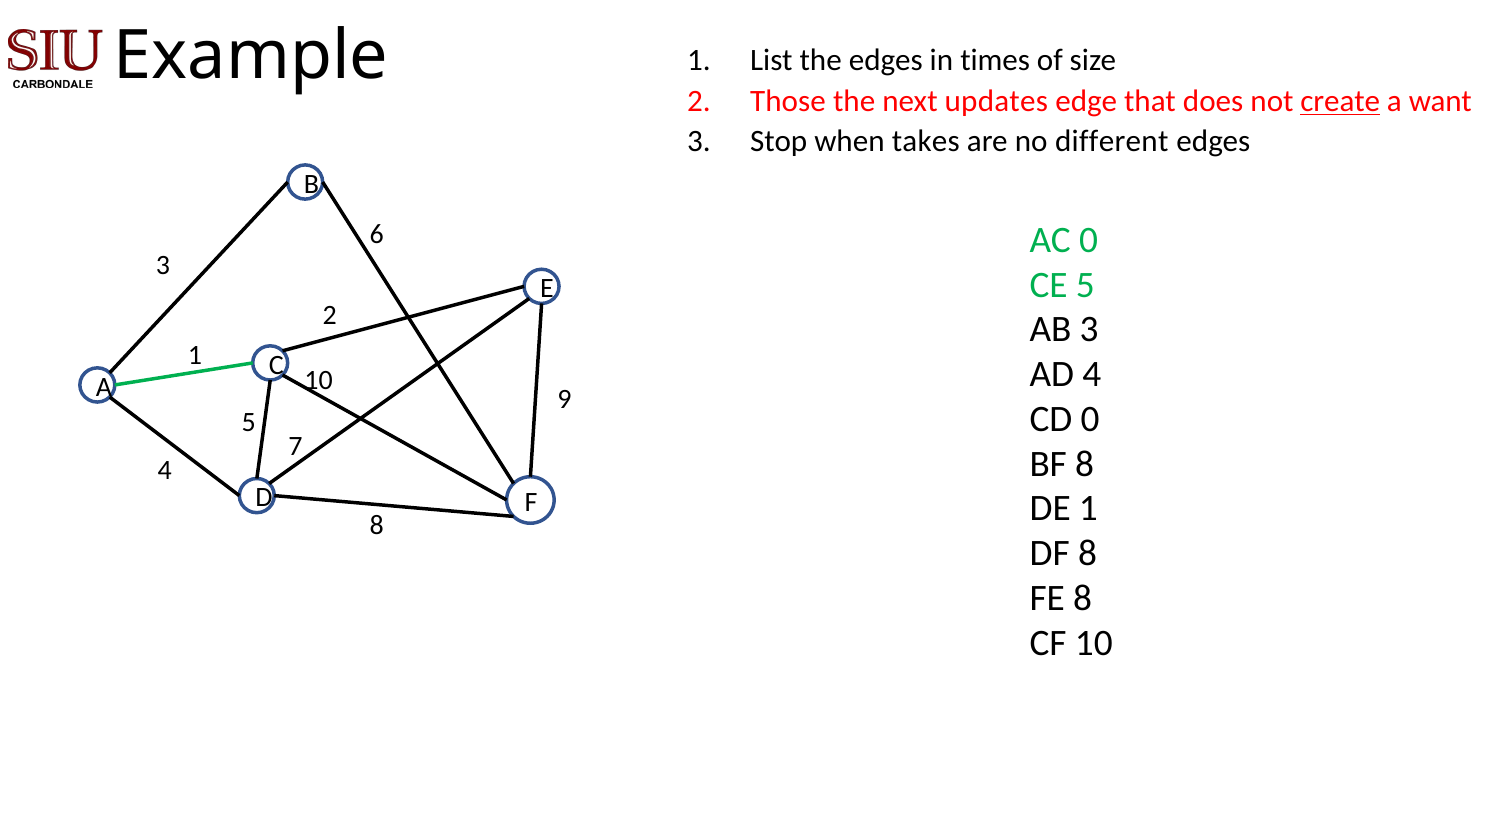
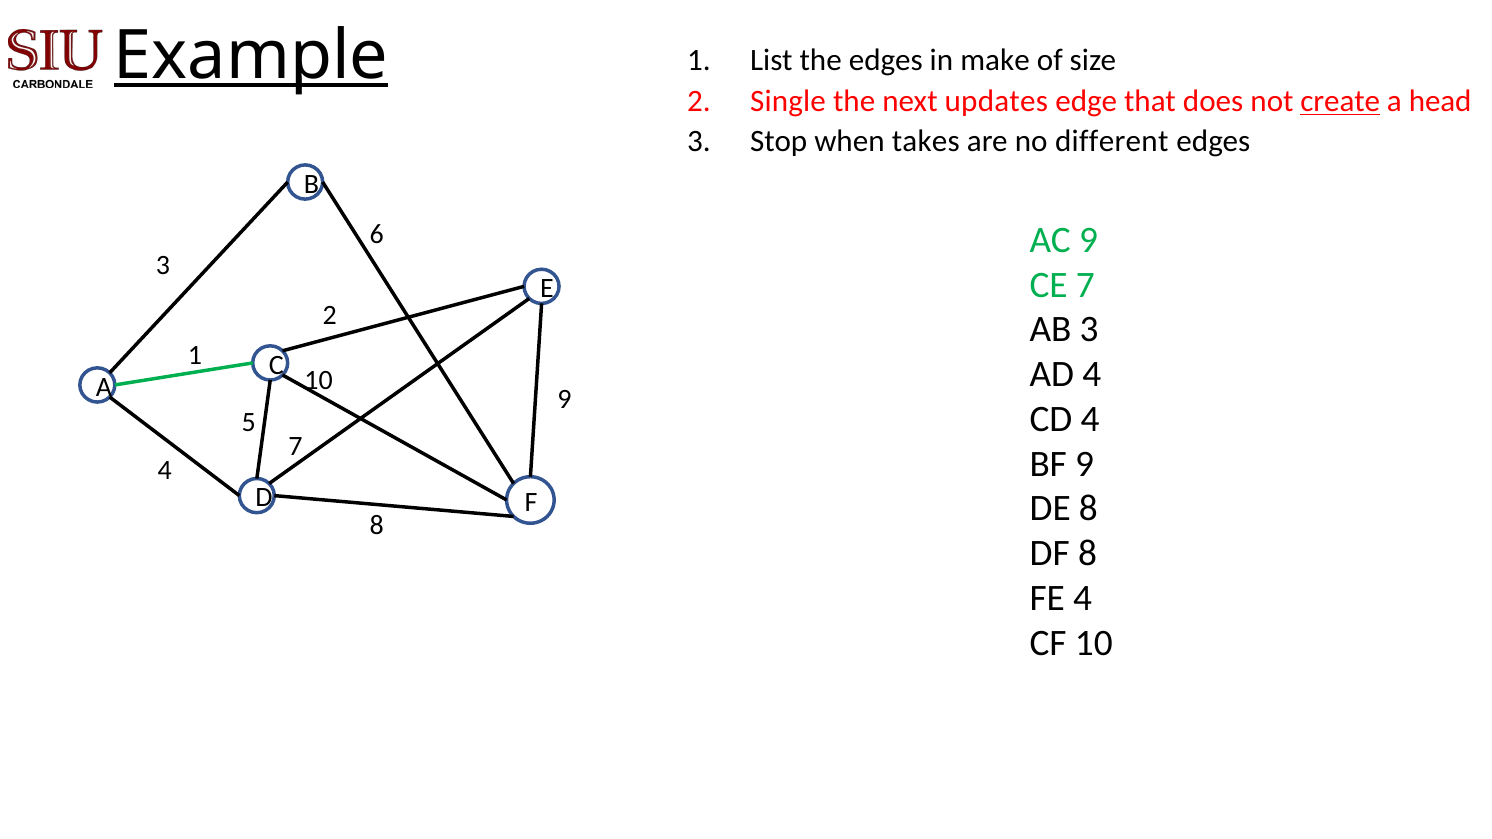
Example underline: none -> present (251, 56)
times: times -> make (995, 61)
Those: Those -> Single (788, 101)
want: want -> head (1440, 101)
AC 0: 0 -> 9 (1089, 240)
CE 5: 5 -> 7 (1085, 285)
CD 0: 0 -> 4 (1090, 419)
BF 8: 8 -> 9 (1085, 464)
DE 1: 1 -> 8 (1088, 509)
FE 8: 8 -> 4 (1083, 598)
